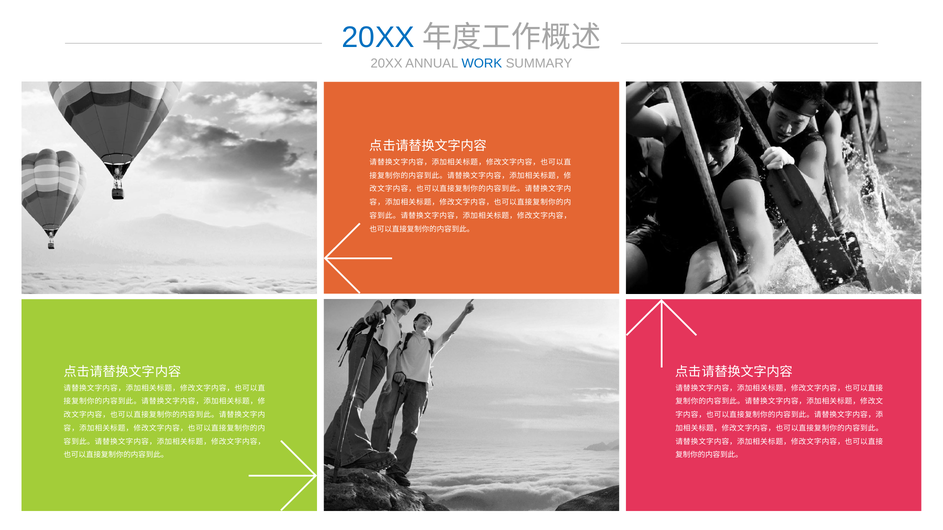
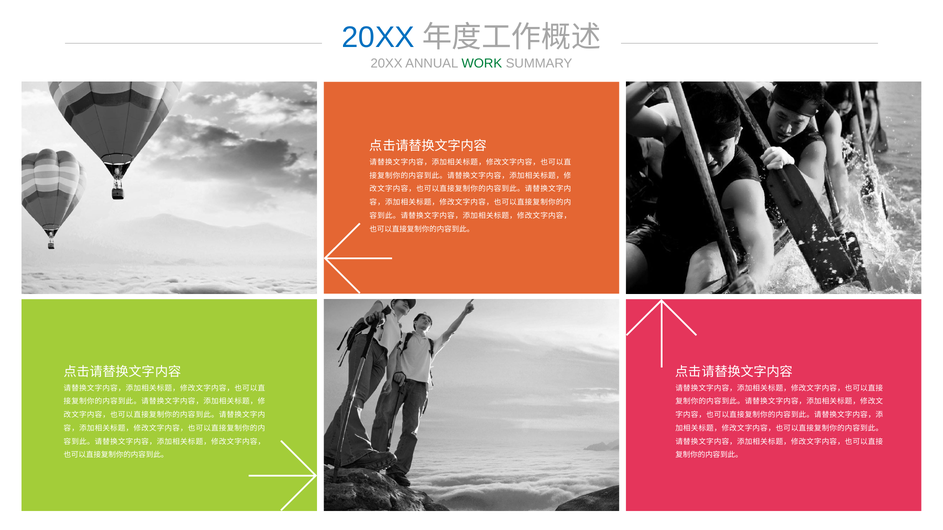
WORK colour: blue -> green (482, 63)
